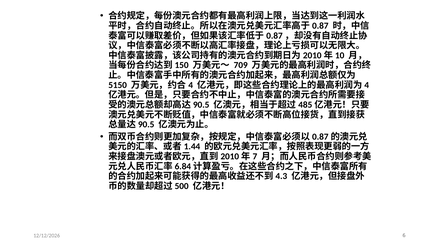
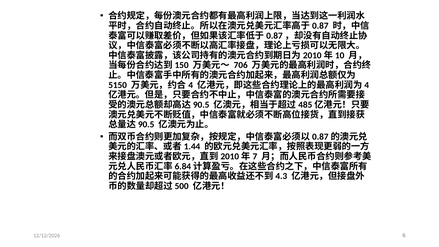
709: 709 -> 706 (241, 65)
